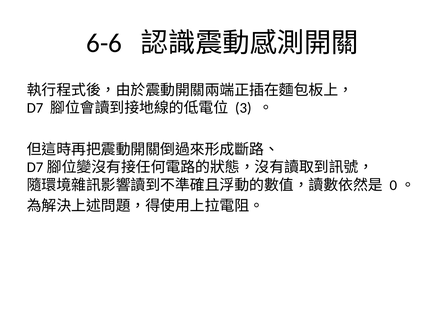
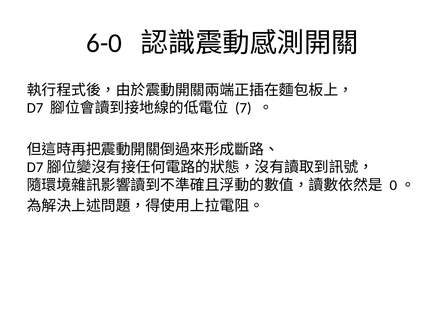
6-6: 6-6 -> 6-0 (104, 43)
3: 3 -> 7 (243, 108)
